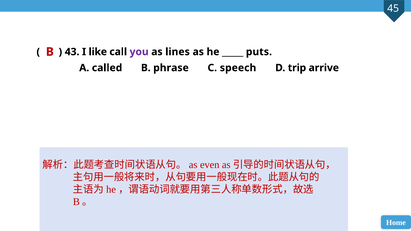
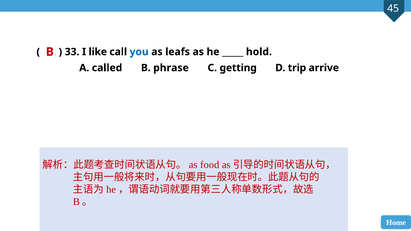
43: 43 -> 33 (72, 52)
you colour: purple -> blue (139, 52)
lines: lines -> leafs (178, 52)
puts: puts -> hold (259, 52)
speech: speech -> getting (238, 68)
even: even -> food (210, 165)
